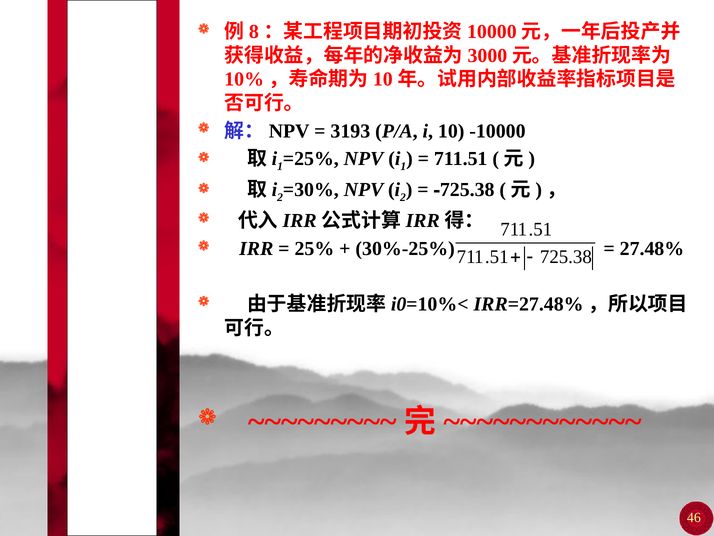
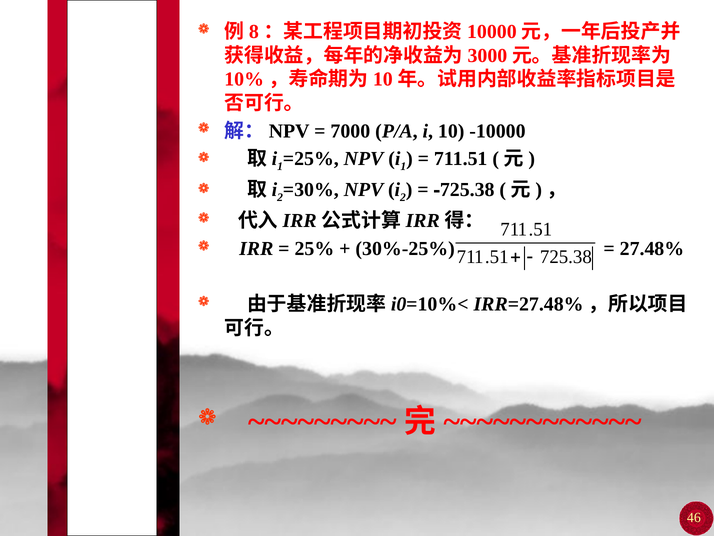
3193: 3193 -> 7000 (350, 131)
